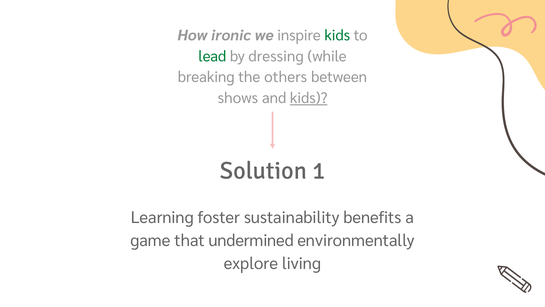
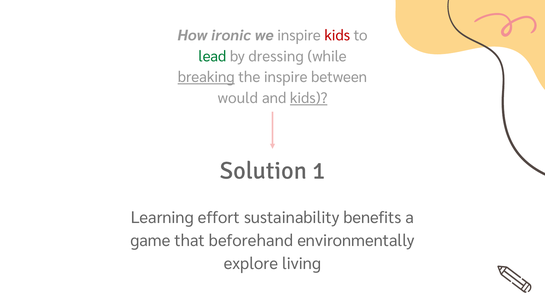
kids colour: green -> red (337, 35)
breaking underline: none -> present (206, 77)
the others: others -> inspire (286, 77)
shows: shows -> would (238, 98)
foster: foster -> effort (219, 217)
undermined: undermined -> beforehand (251, 240)
